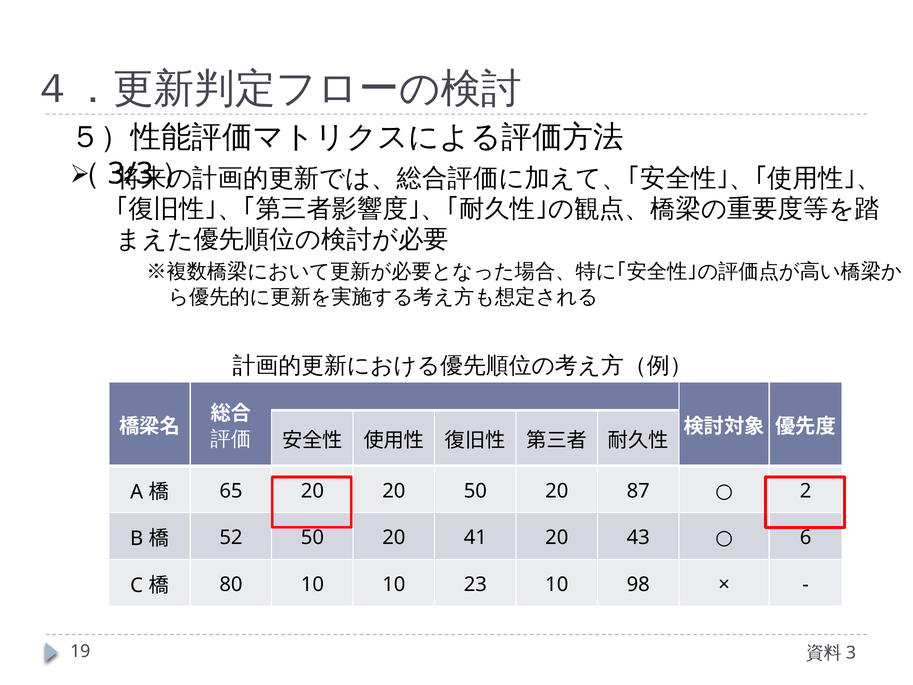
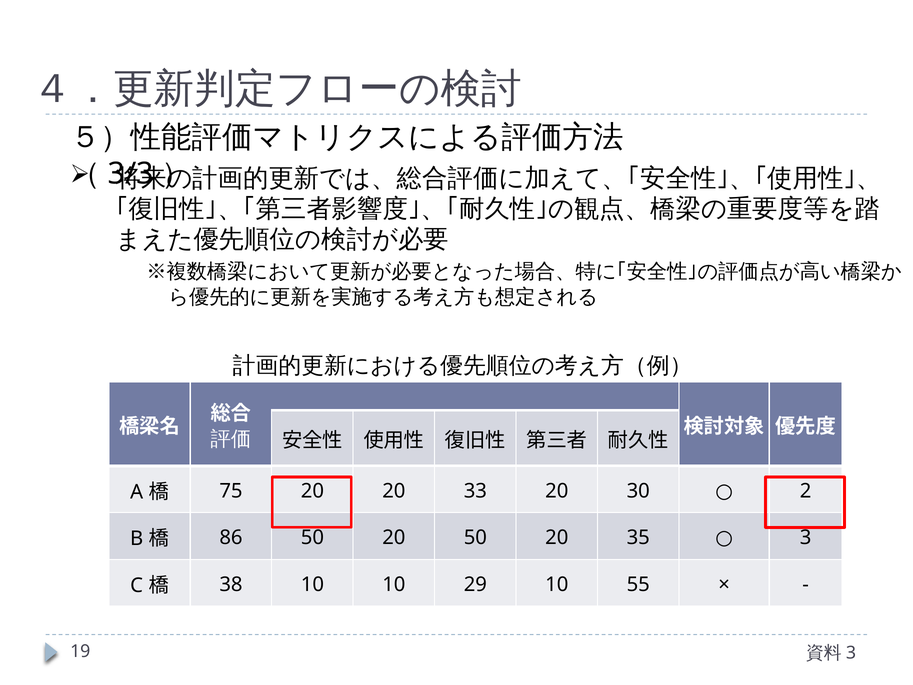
65: 65 -> 75 (231, 491)
20 50: 50 -> 33 (475, 491)
87: 87 -> 30 (638, 491)
52: 52 -> 86 (231, 537)
20 41: 41 -> 50 (475, 537)
43: 43 -> 35 (638, 537)
6: 6 -> 3 (806, 537)
80: 80 -> 38 (231, 584)
23: 23 -> 29 (475, 584)
98: 98 -> 55 (638, 584)
